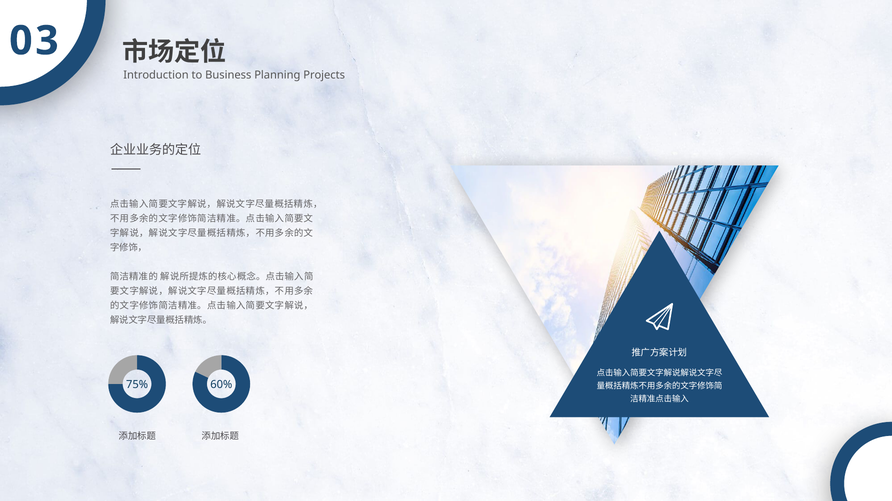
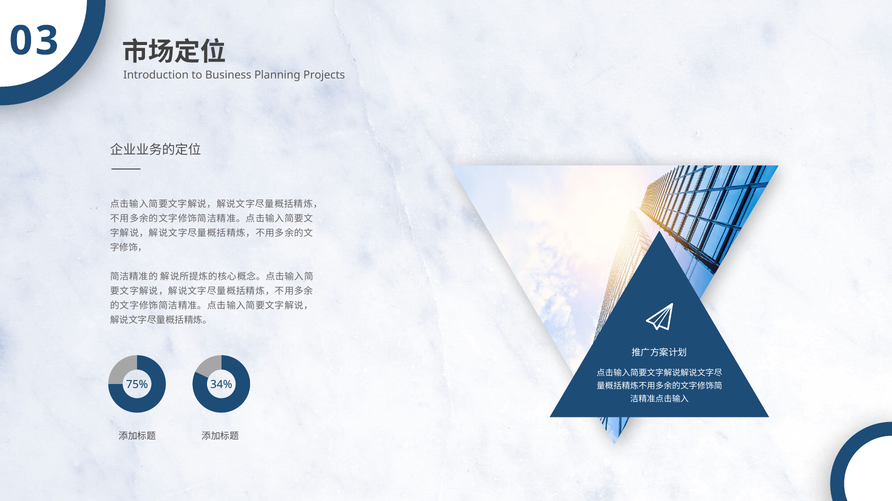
60%: 60% -> 34% (221, 385)
